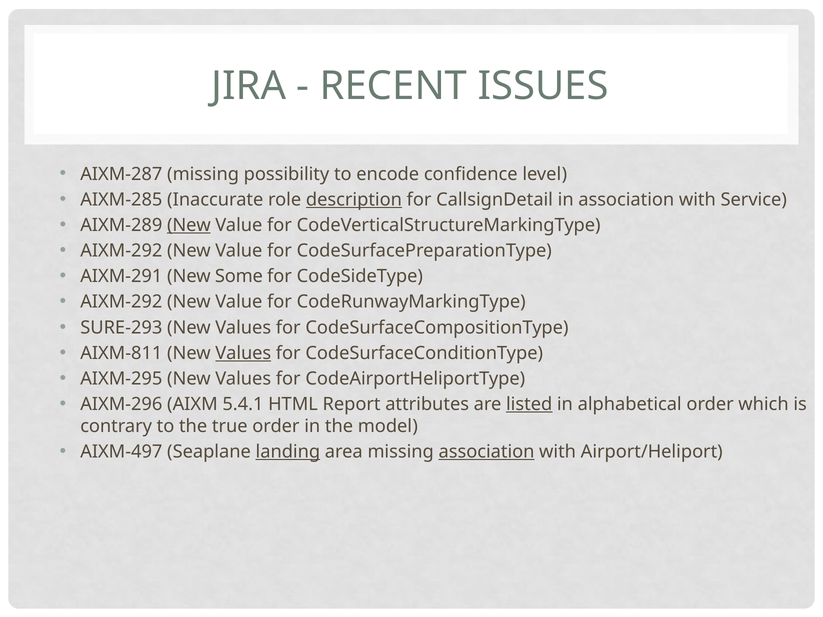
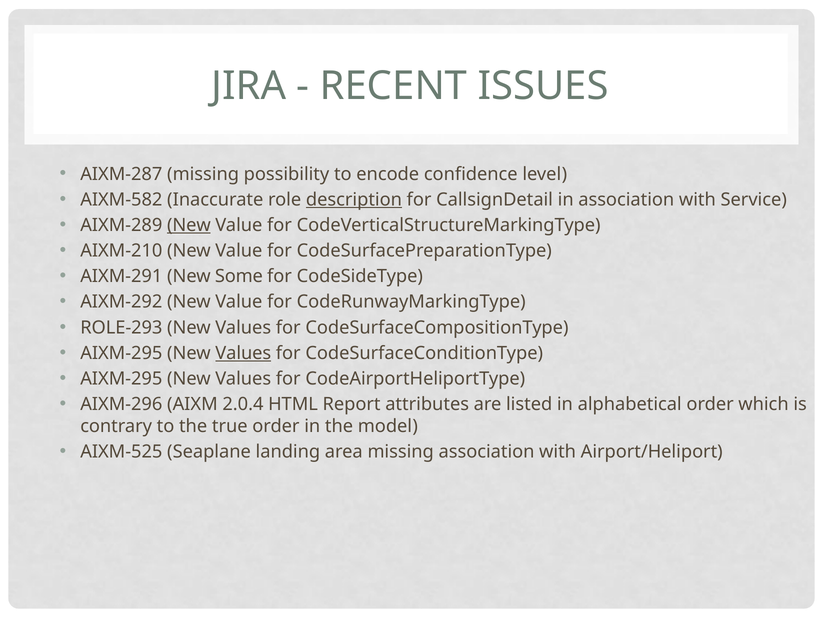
AIXM-285: AIXM-285 -> AIXM-582 (121, 200)
AIXM-292: AIXM-292 -> AIXM-210 (121, 251)
SURE-293: SURE-293 -> ROLE-293 (121, 328)
AIXM-811: AIXM-811 -> AIXM-295 (121, 353)
5.4.1: 5.4.1 -> 2.0.4 (243, 404)
listed underline: present -> none (529, 404)
AIXM-497: AIXM-497 -> AIXM-525 (121, 452)
landing underline: present -> none (288, 452)
association underline: present -> none (487, 452)
